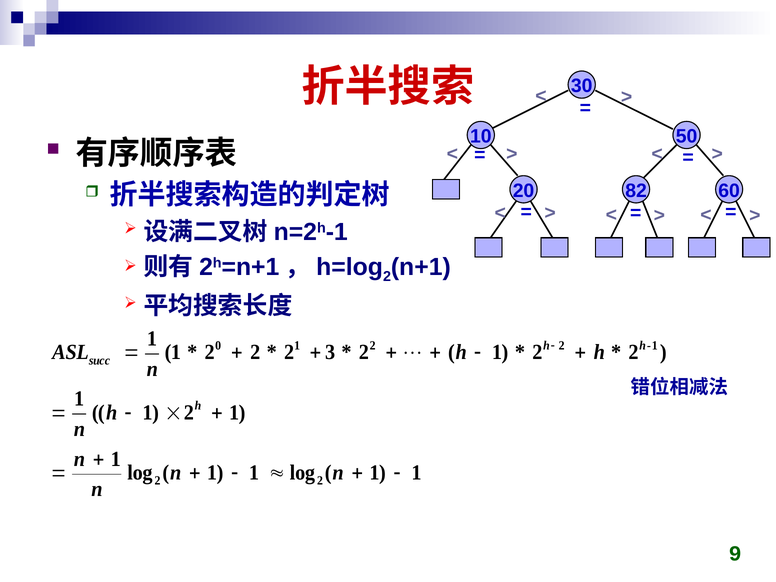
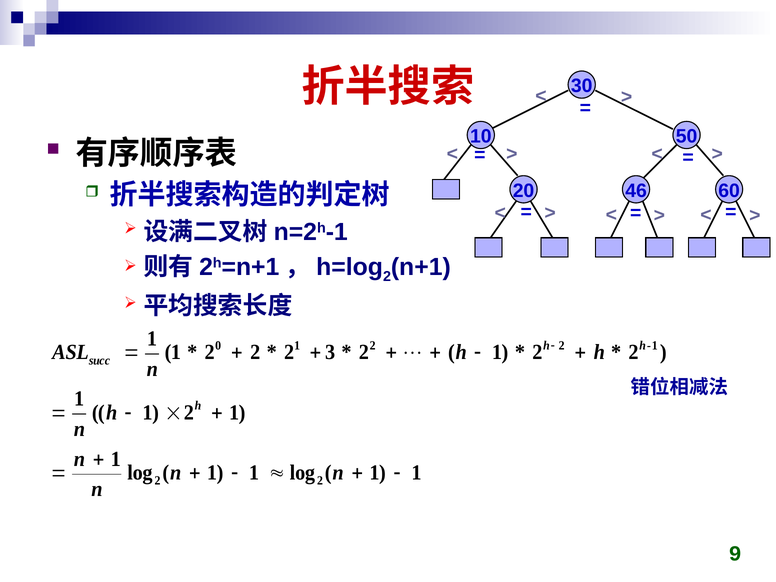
82: 82 -> 46 (636, 191)
